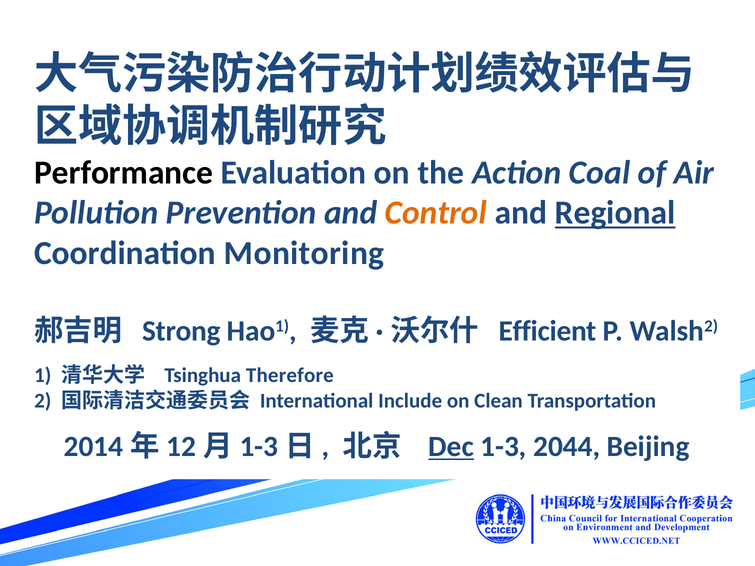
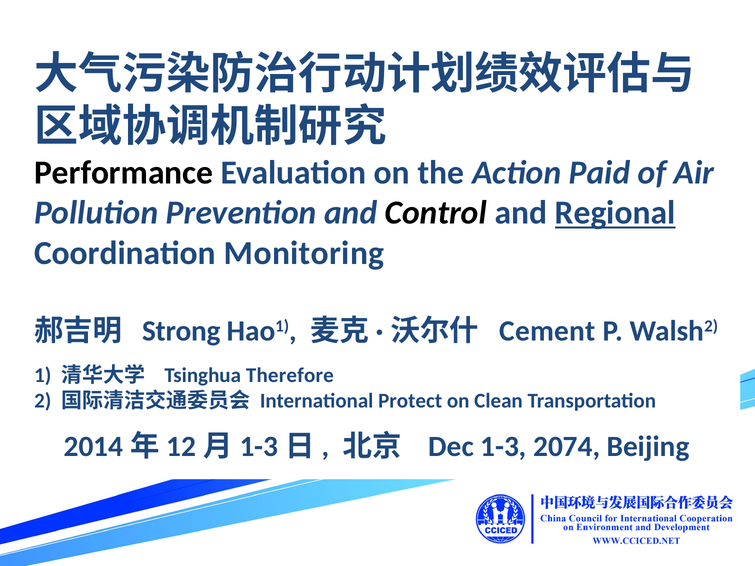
Coal: Coal -> Paid (600, 173)
Control colour: orange -> black (436, 213)
Efficient: Efficient -> Cement (547, 331)
Include: Include -> Protect (410, 401)
Dec underline: present -> none (451, 447)
2044: 2044 -> 2074 (567, 447)
